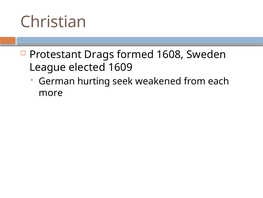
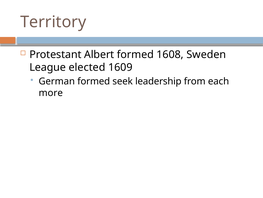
Christian: Christian -> Territory (53, 22)
Drags: Drags -> Albert (99, 54)
German hurting: hurting -> formed (94, 81)
weakened: weakened -> leadership (158, 81)
